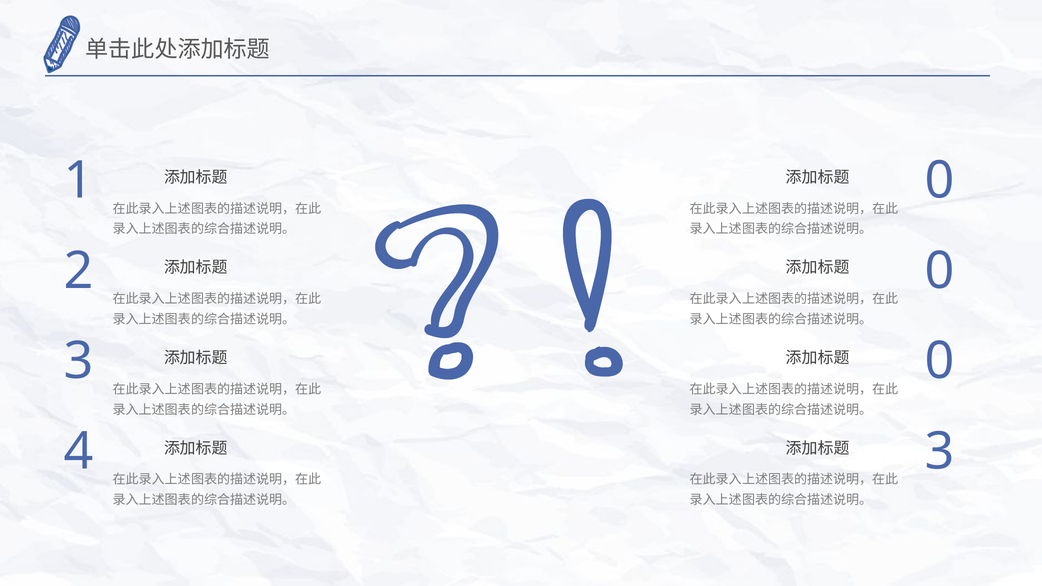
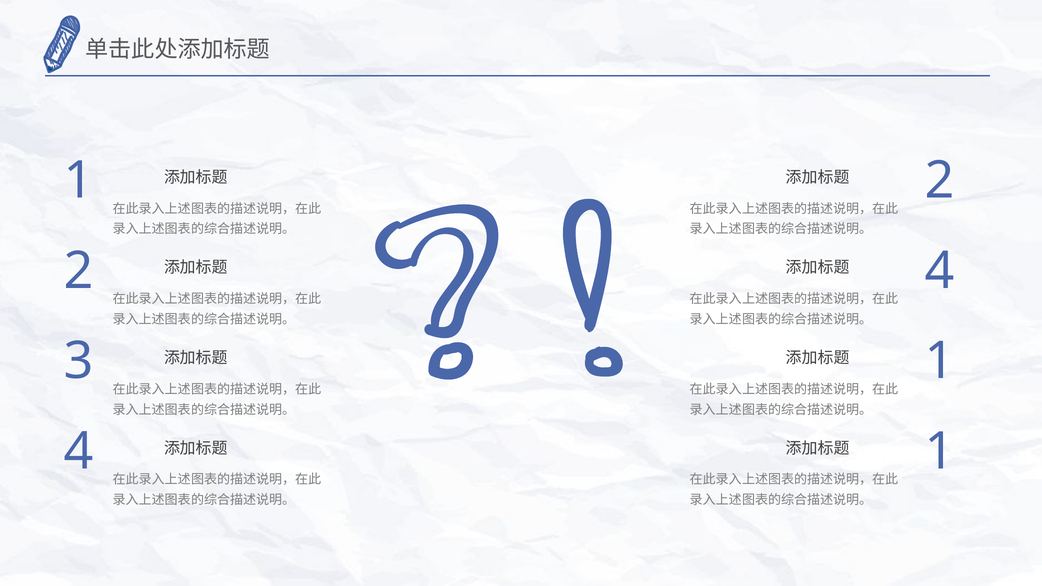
0: 0 -> 2 (940, 181)
0: 0 -> 4 (940, 271)
0: 0 -> 1 (940, 361)
3: 3 -> 1 (940, 452)
